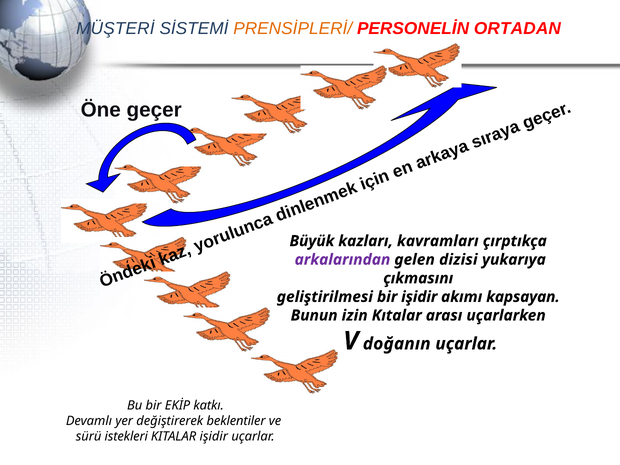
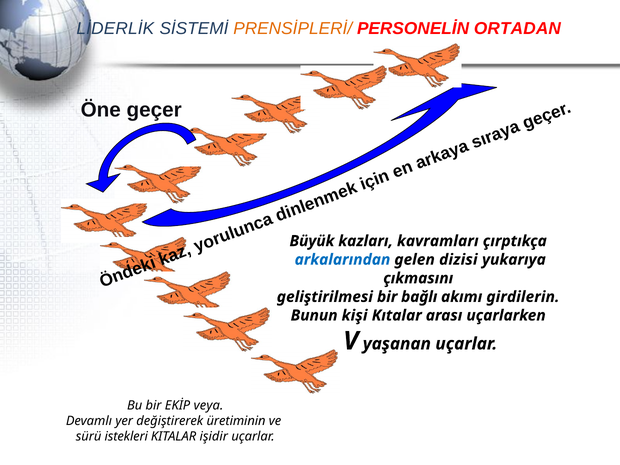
MÜŞTERİ: MÜŞTERİ -> LİDERLİK (115, 28)
arkalarından colour: purple -> blue (342, 260)
bir işidir: işidir -> bağlı (419, 297)
kapsayan: kapsayan -> girdilerin (523, 297)
izin: izin -> kişi (355, 315)
doğanın: doğanın -> yaşanan (397, 344)
katkı: katkı -> veya (209, 405)
beklentiler: beklentiler -> üretiminin (236, 421)
